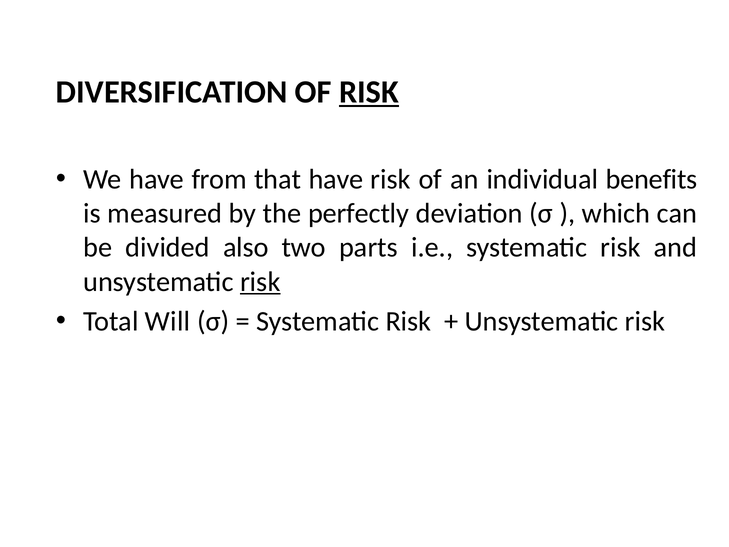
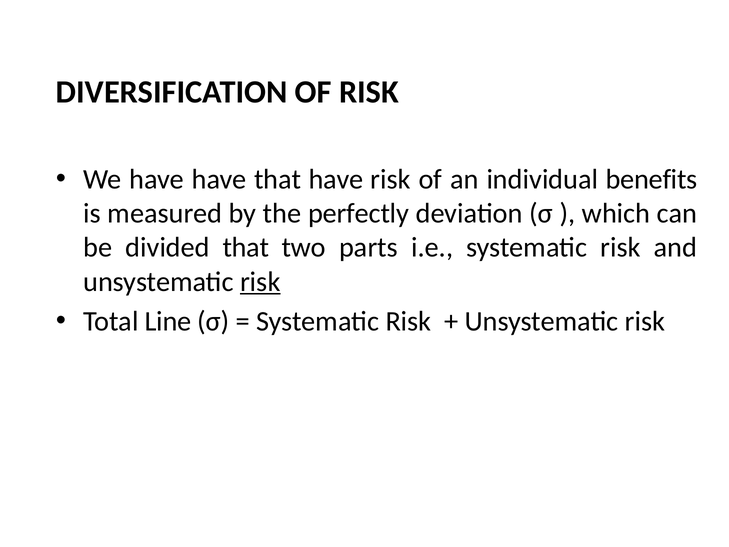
RISK underline: present -> none (369, 92)
have from: from -> have (219, 179)
divided also: also -> that (246, 247)
Will: Will -> Line (168, 321)
